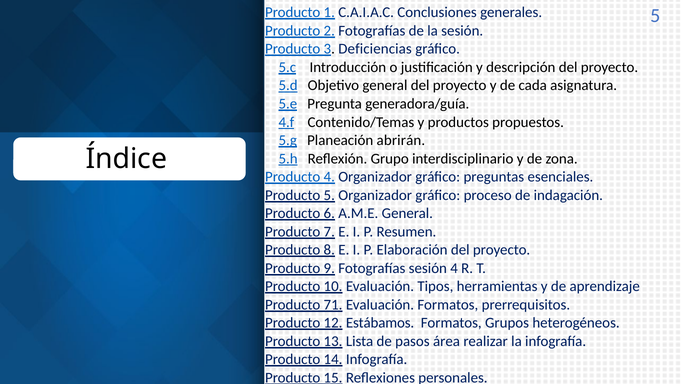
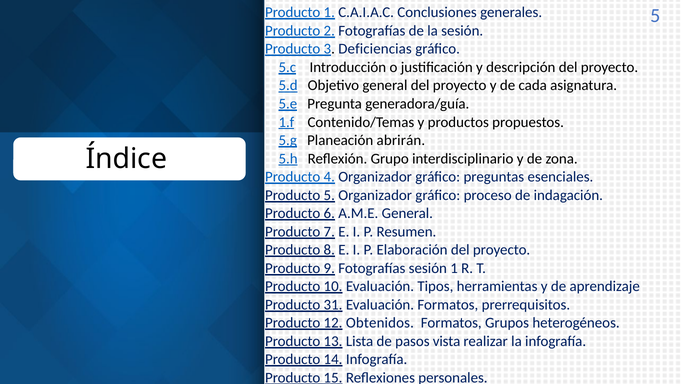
4.f: 4.f -> 1.f (286, 122)
sesión 4: 4 -> 1 (454, 268)
71: 71 -> 31 (333, 304)
Estábamos: Estábamos -> Obtenidos (380, 323)
área: área -> vista (447, 341)
